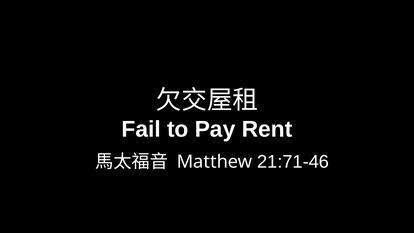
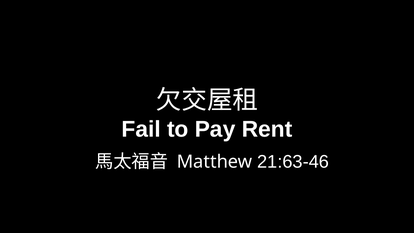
21:71-46: 21:71-46 -> 21:63-46 (293, 162)
